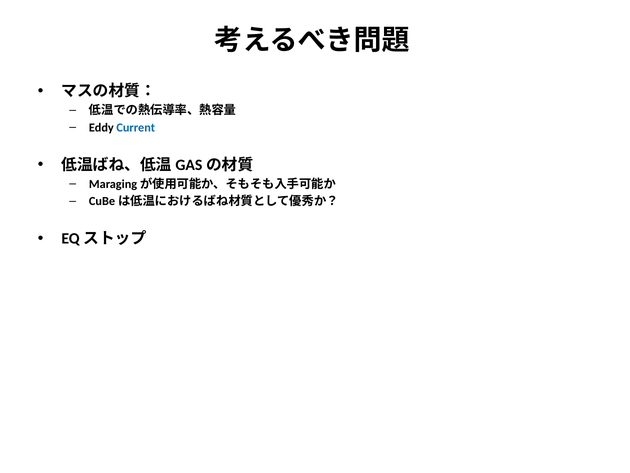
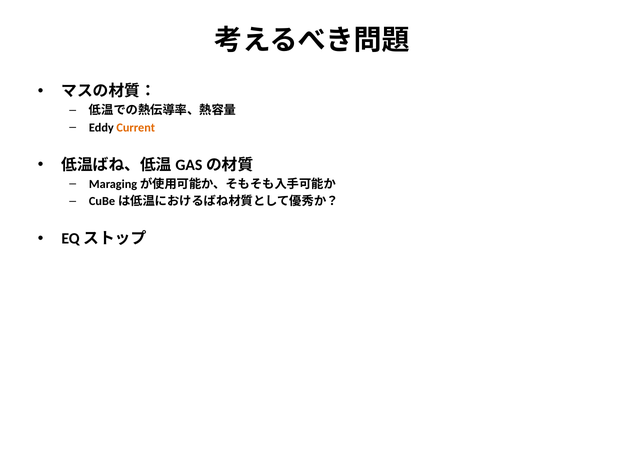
Current colour: blue -> orange (136, 127)
